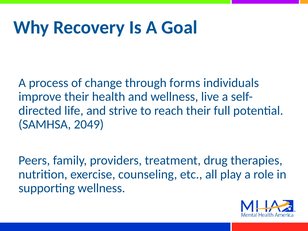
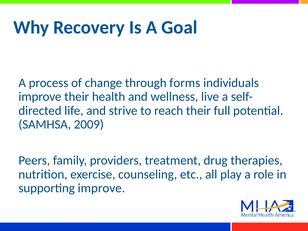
2049: 2049 -> 2009 (89, 124)
supporting wellness: wellness -> improve (101, 188)
